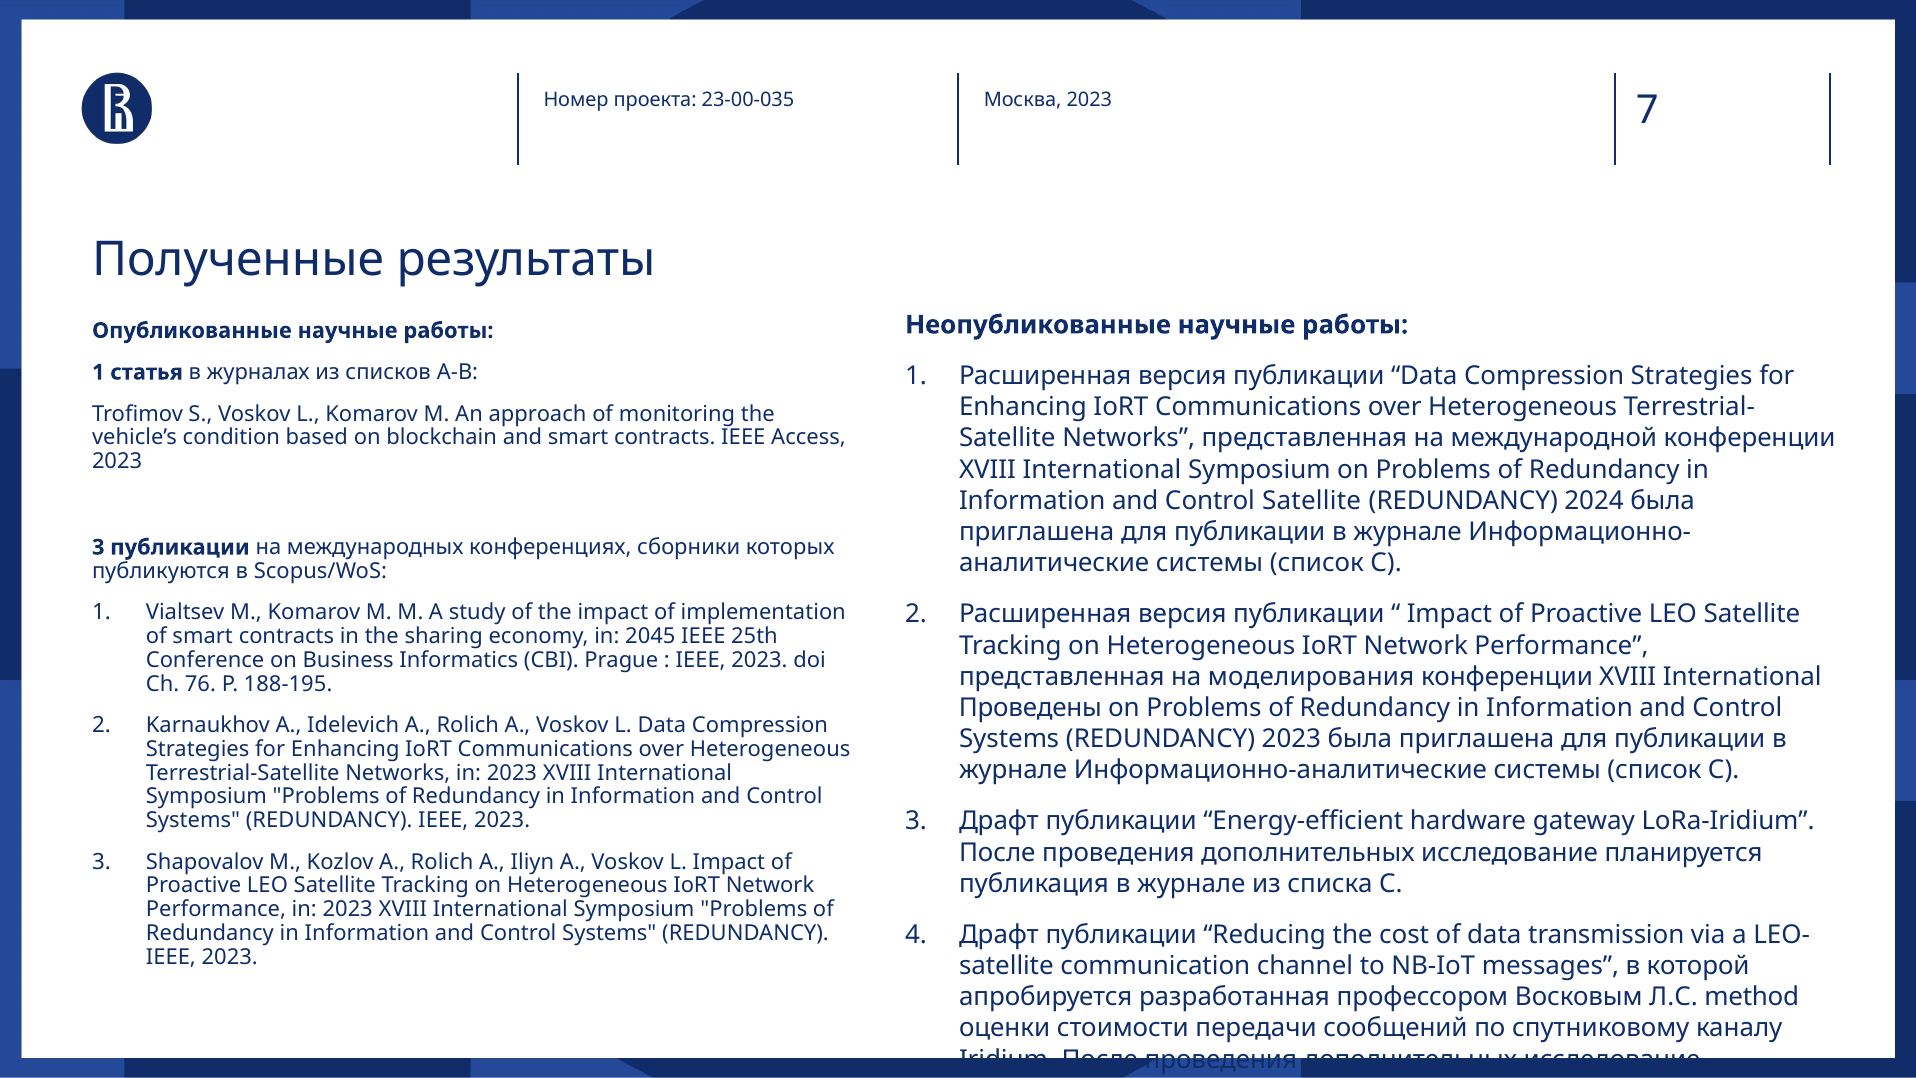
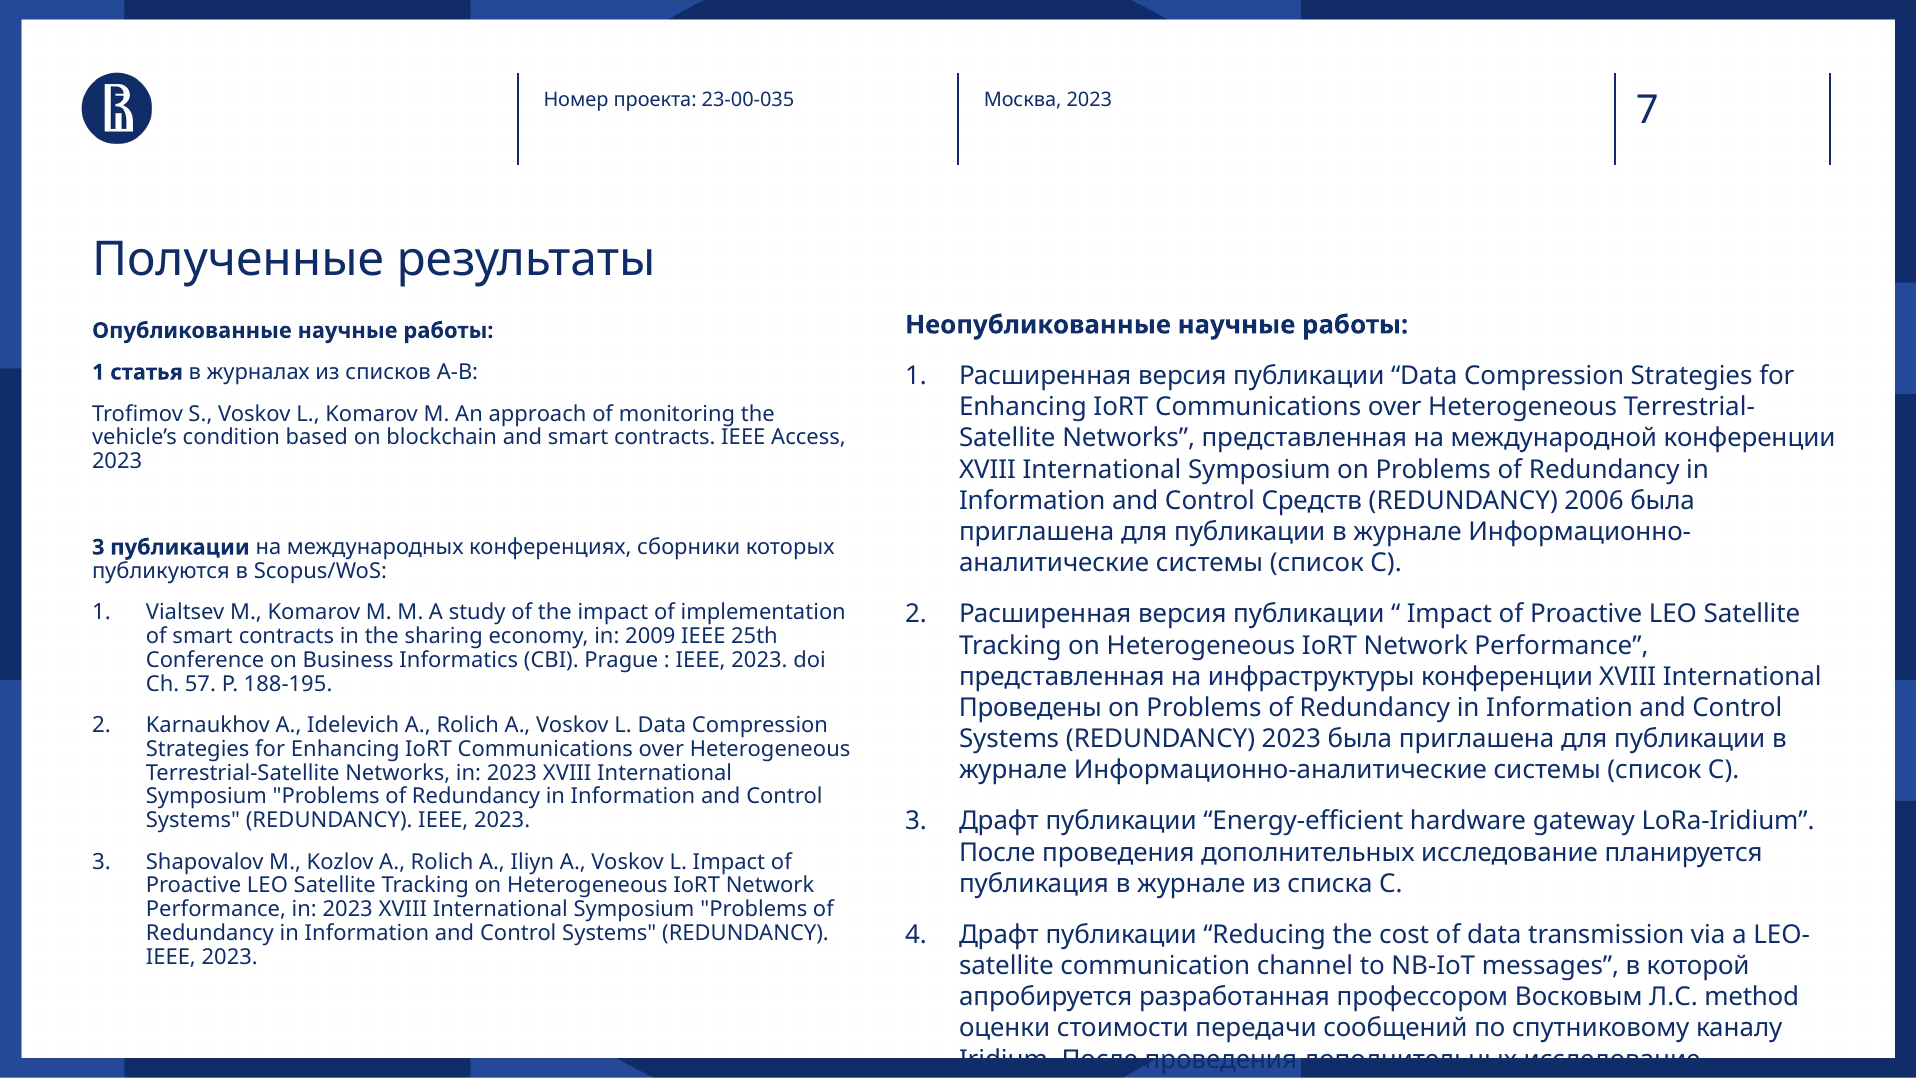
Control Satellite: Satellite -> Средств (1312, 501)
2024: 2024 -> 2006 (1594, 501)
2045: 2045 -> 2009 (650, 636)
моделирования: моделирования -> инфраструктуры (1311, 676)
76: 76 -> 57 (200, 684)
